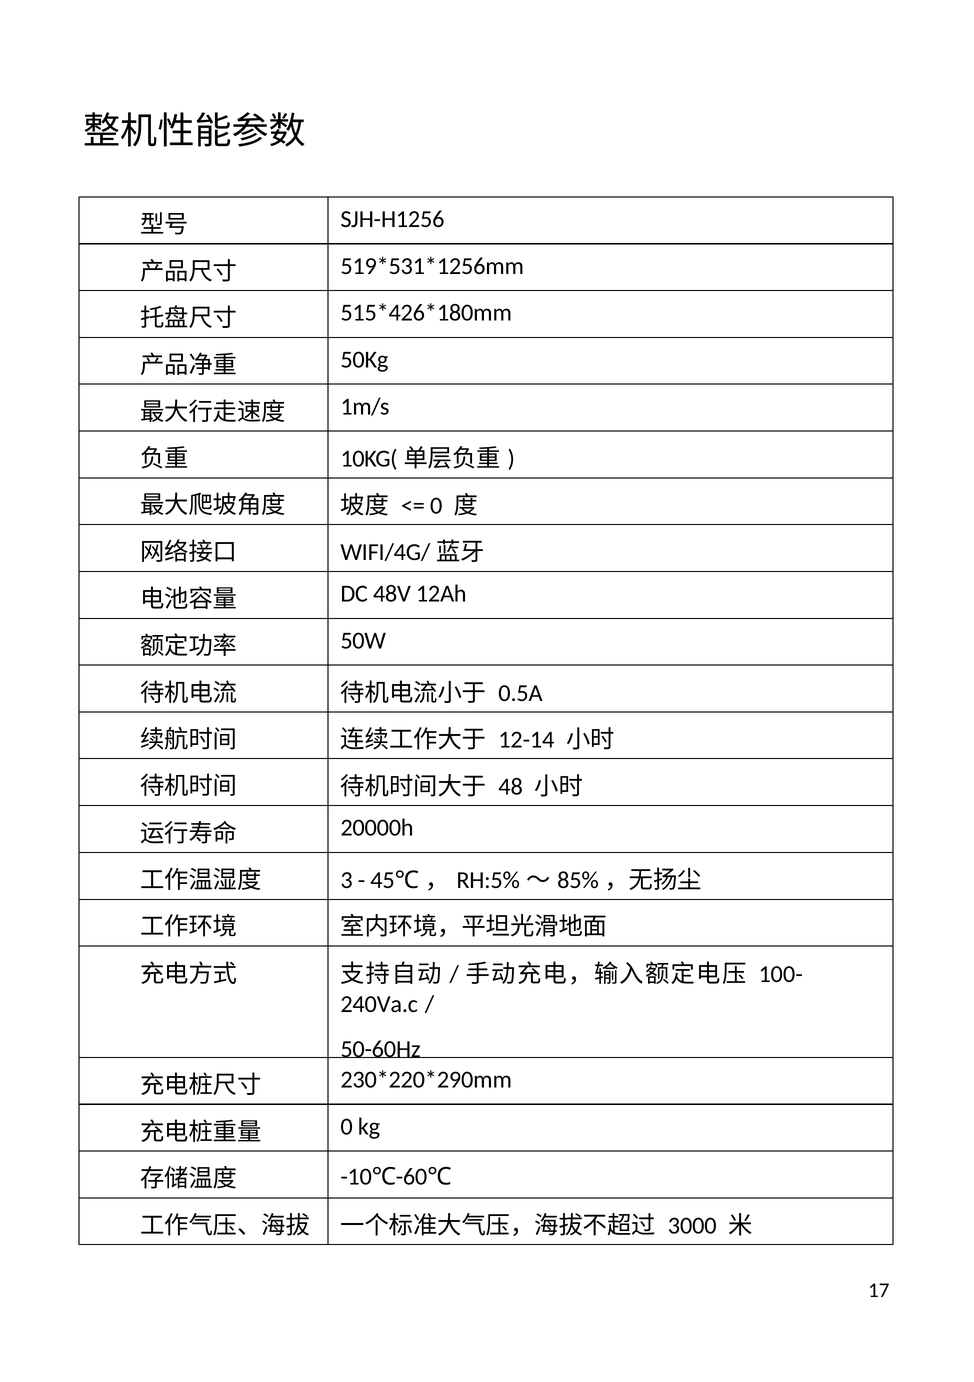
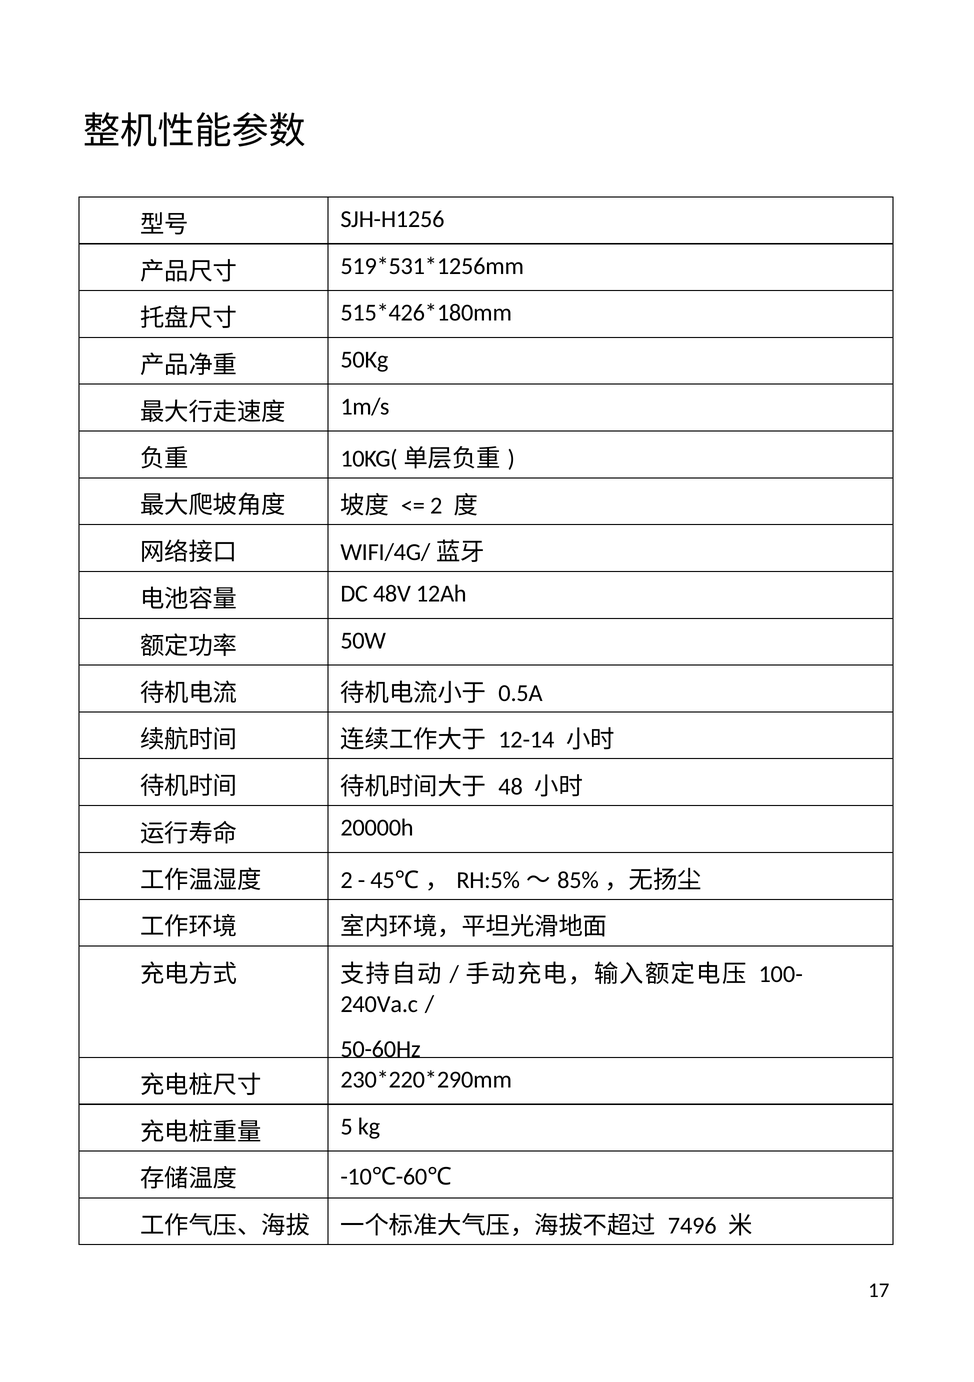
0: 0 -> 2 (436, 505)
3: 3 -> 2 (347, 880)
0: 0 -> 5 (347, 1126)
3000: 3000 -> 7496 (692, 1225)
